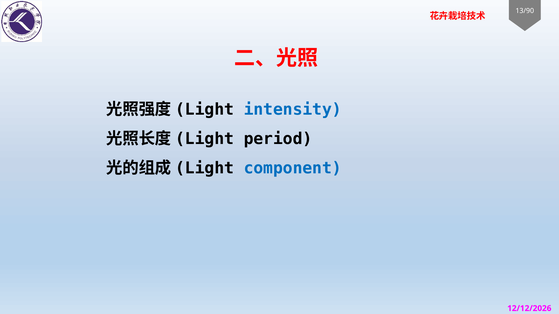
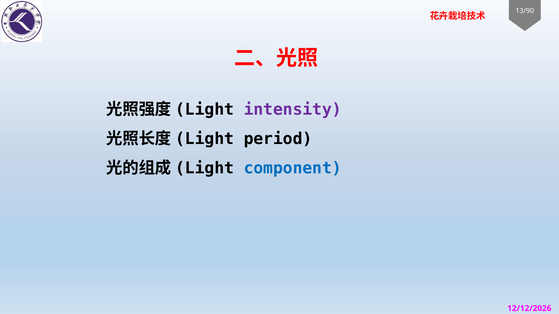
intensity colour: blue -> purple (293, 110)
